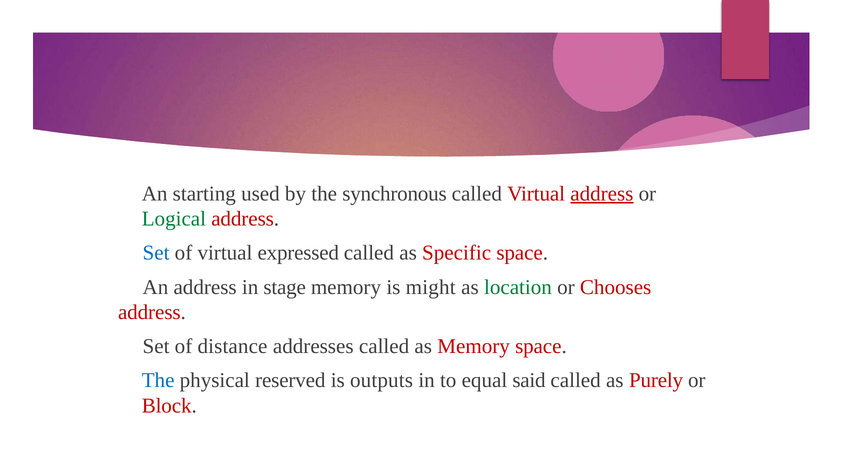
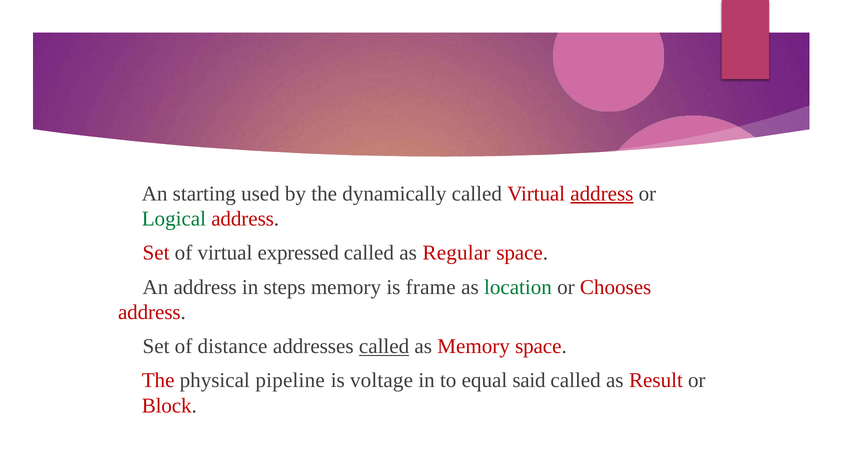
synchronous: synchronous -> dynamically (394, 194)
Set colour: blue -> red (156, 253)
Specific: Specific -> Regular (456, 253)
stage: stage -> steps (285, 287)
might: might -> frame (431, 287)
called underline: none -> present (384, 347)
The colour: blue -> red (158, 381)
reserved: reserved -> pipeline (290, 381)
outputs: outputs -> voltage (382, 381)
Purely: Purely -> Result (656, 381)
